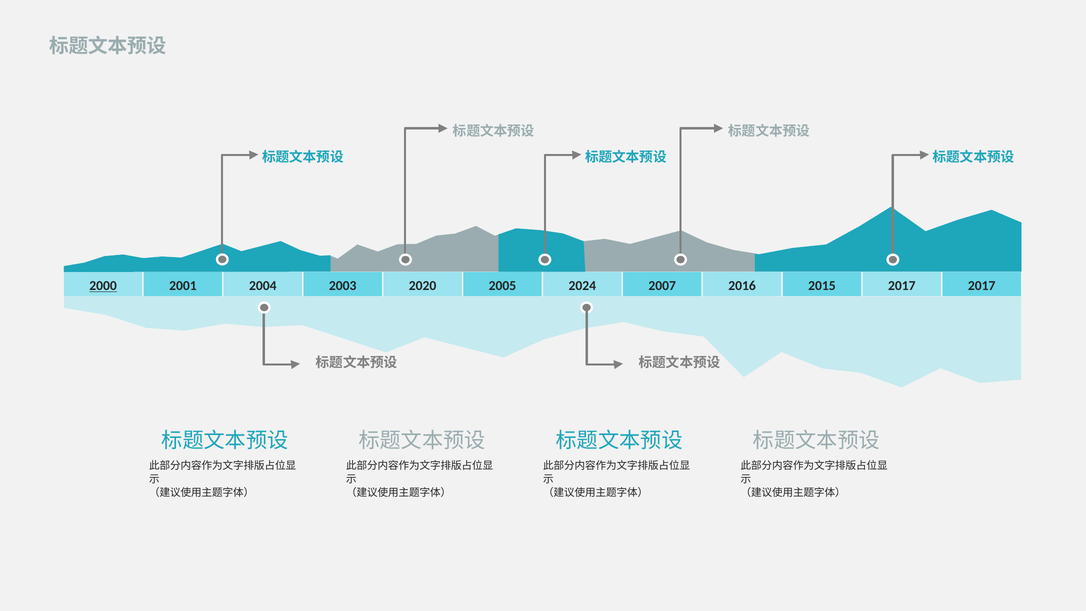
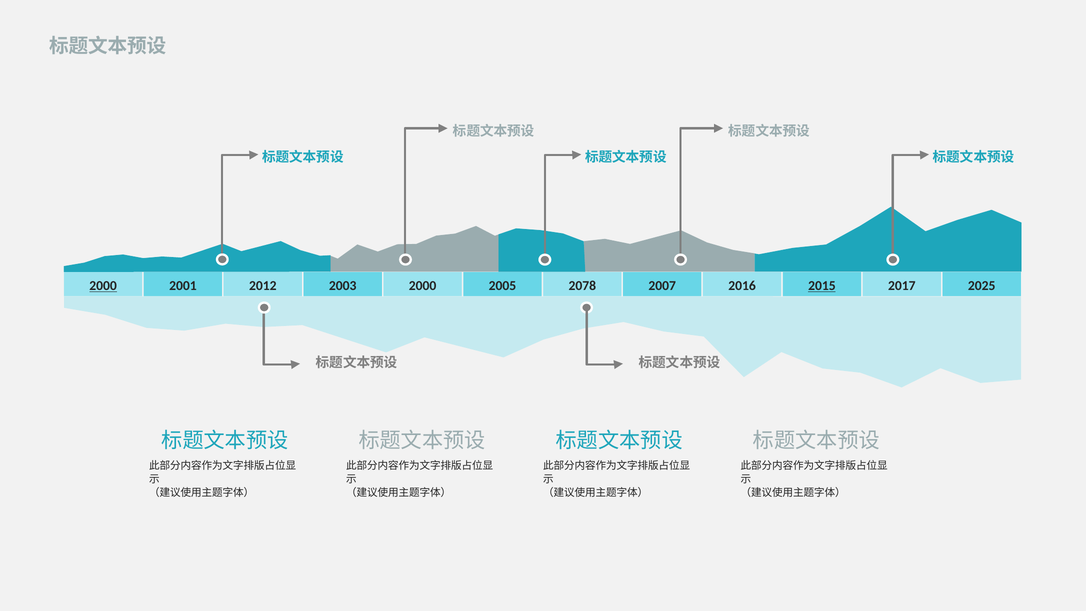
2004: 2004 -> 2012 (263, 286)
2003 2020: 2020 -> 2000 (423, 286)
2024: 2024 -> 2078 (582, 286)
2015 underline: none -> present (822, 286)
2017 2017: 2017 -> 2025 (982, 286)
